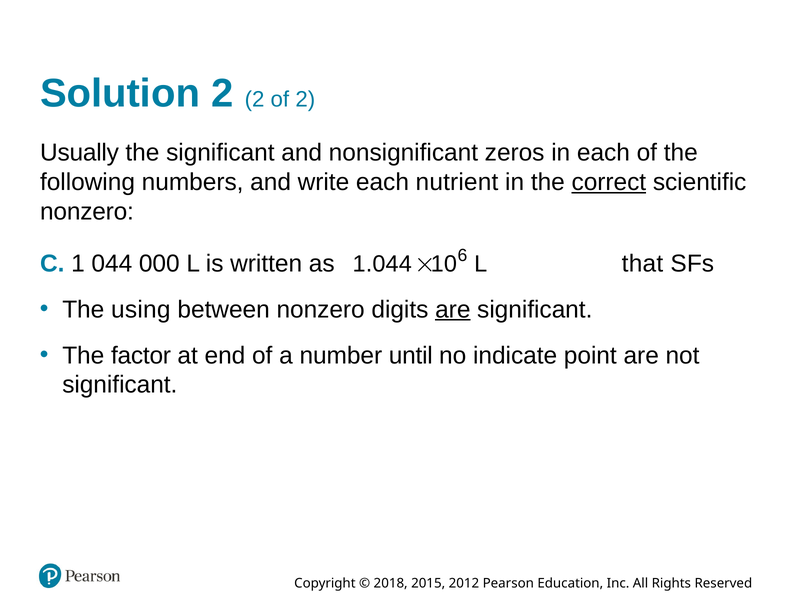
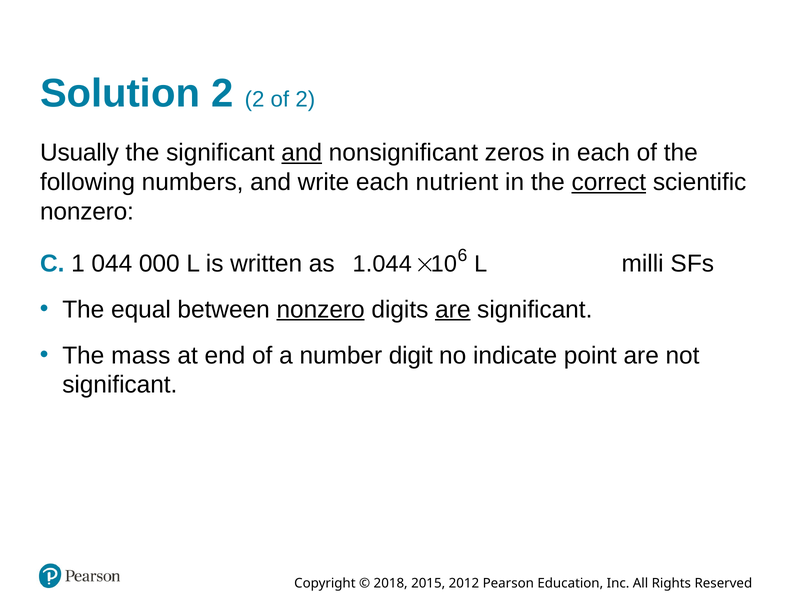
and underline: none -> present (302, 153)
that: that -> milli (643, 263)
using: using -> equal (141, 309)
nonzero underline: none -> present (321, 309)
factor: factor -> mass (141, 355)
until: until -> digit (411, 355)
